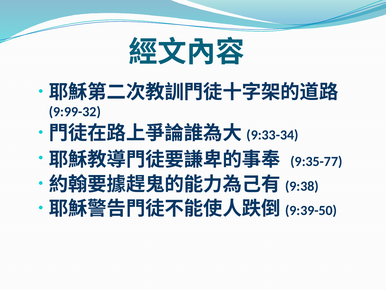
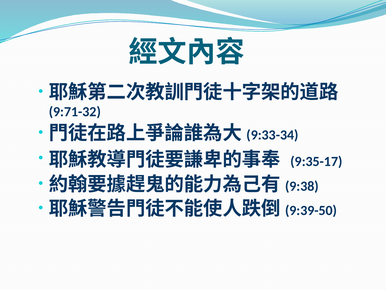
9:99-32: 9:99-32 -> 9:71-32 (75, 112)
9:35-77: 9:35-77 -> 9:35-17 (316, 161)
